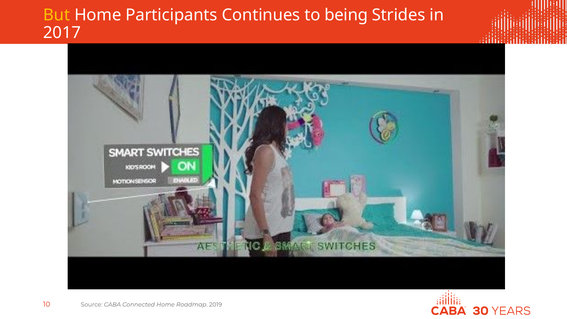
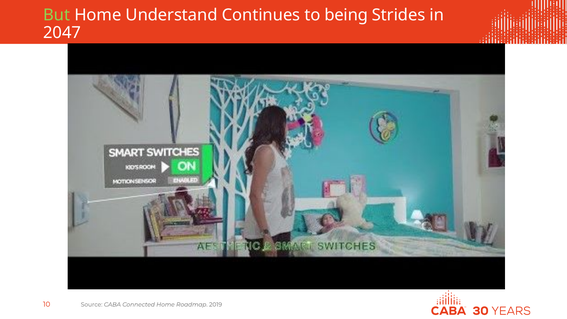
But colour: yellow -> light green (57, 15)
Participants: Participants -> Understand (172, 15)
2017: 2017 -> 2047 (62, 33)
